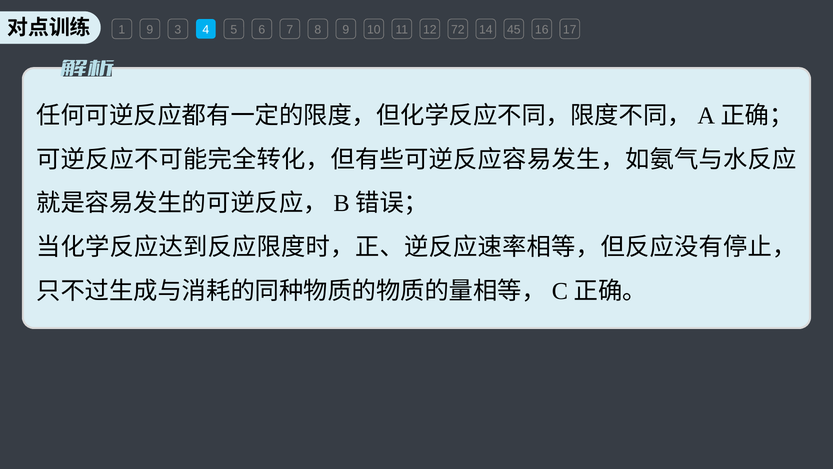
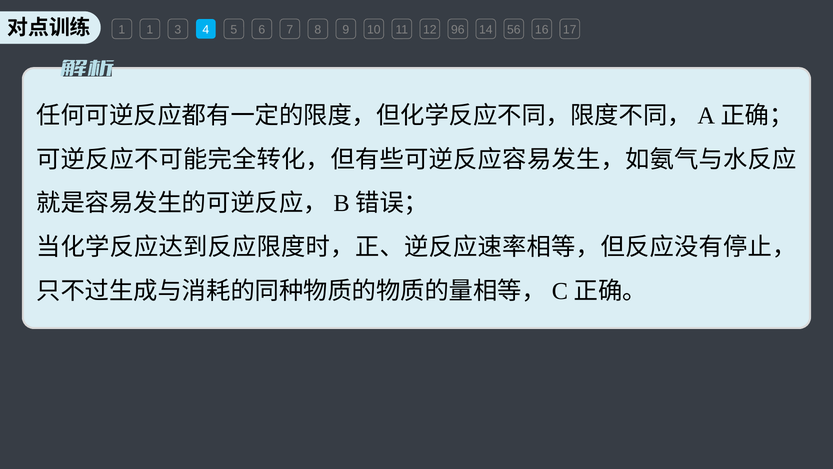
1 9: 9 -> 1 (150, 30)
72: 72 -> 96 (458, 30)
45: 45 -> 56 (514, 30)
